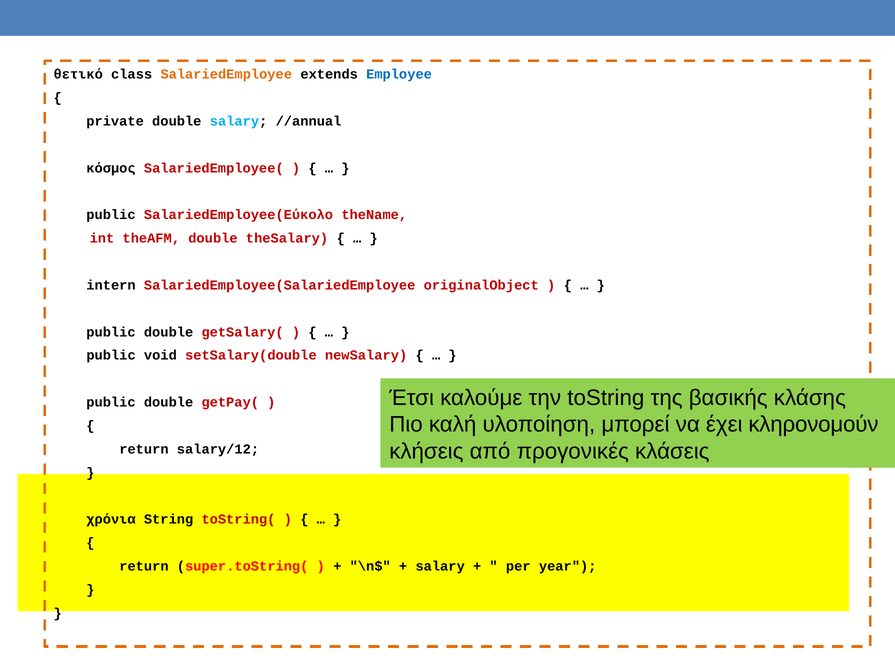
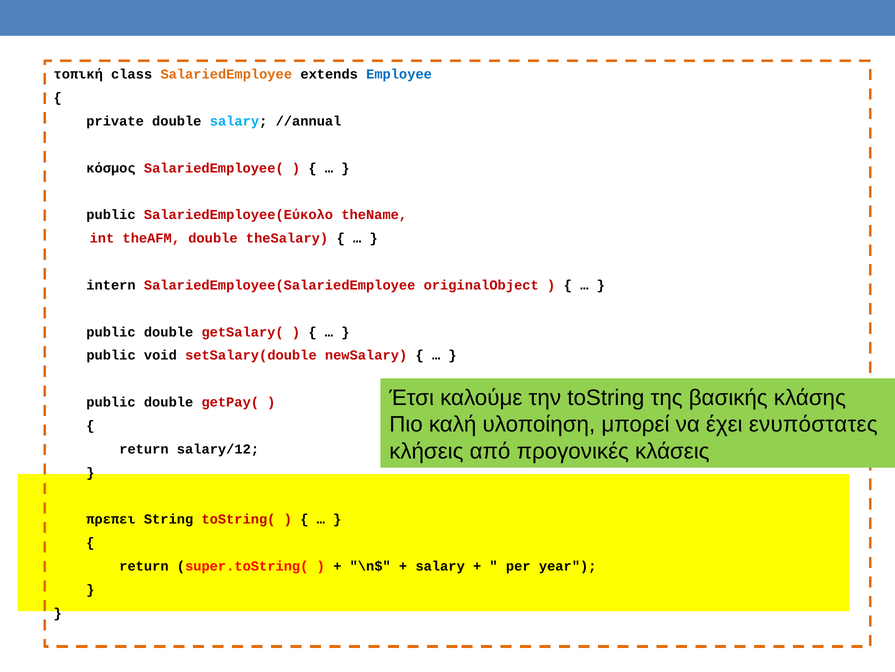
θετικό: θετικό -> τοπική (78, 74)
κληρονομούν: κληρονομούν -> ενυπόστατες (813, 424)
χρόνια: χρόνια -> πρεπει (111, 519)
